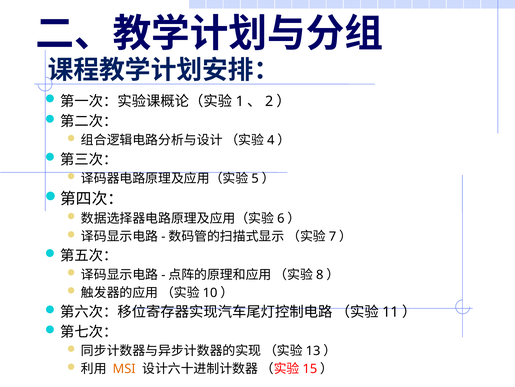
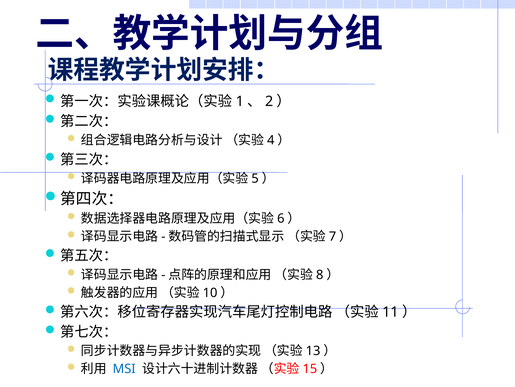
MSI colour: orange -> blue (124, 368)
